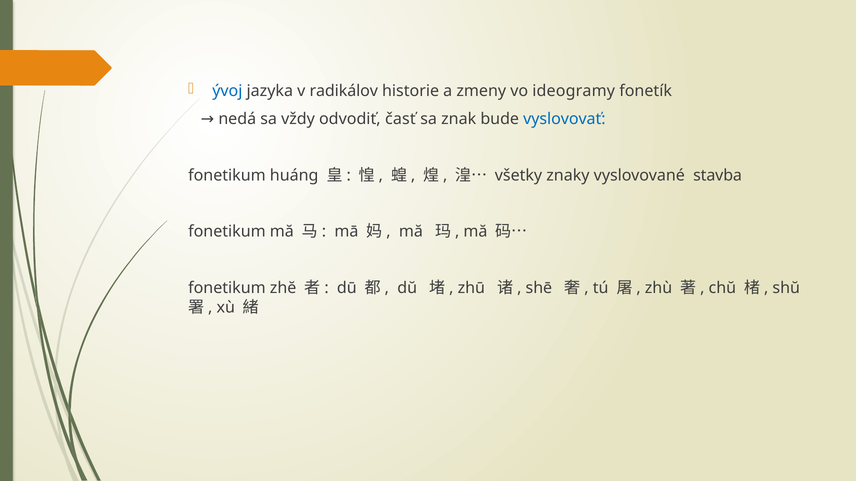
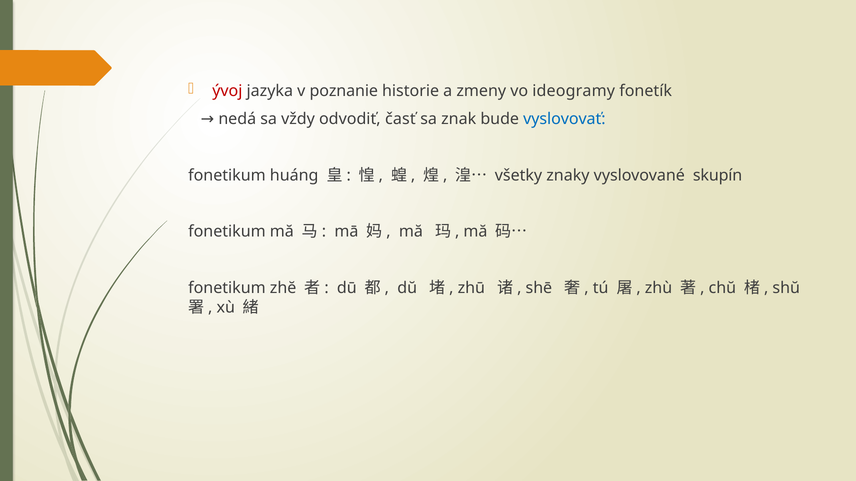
ývoj colour: blue -> red (227, 91)
radikálov: radikálov -> poznanie (344, 91)
stavba: stavba -> skupín (718, 176)
